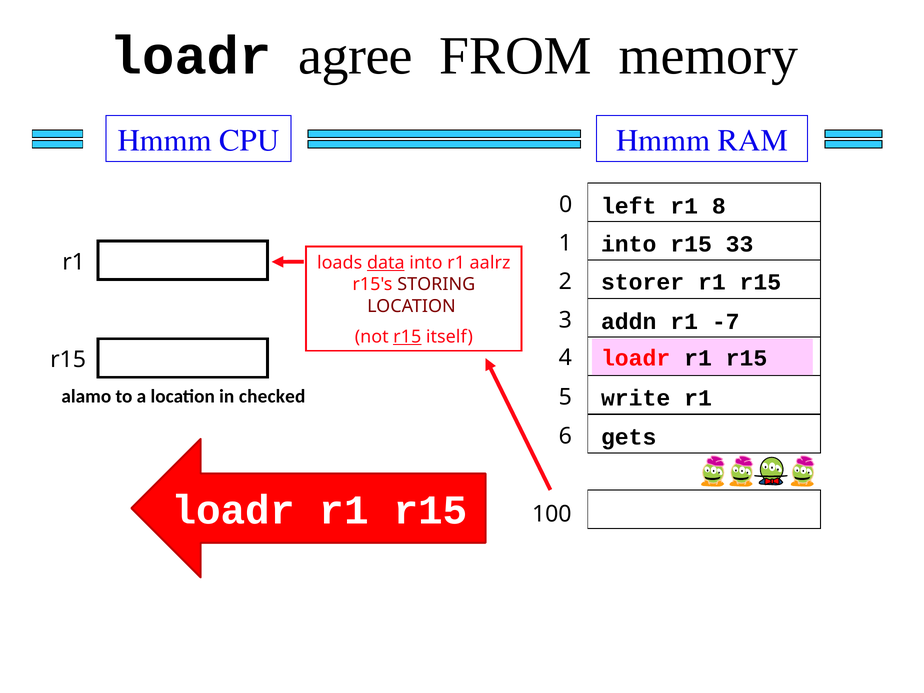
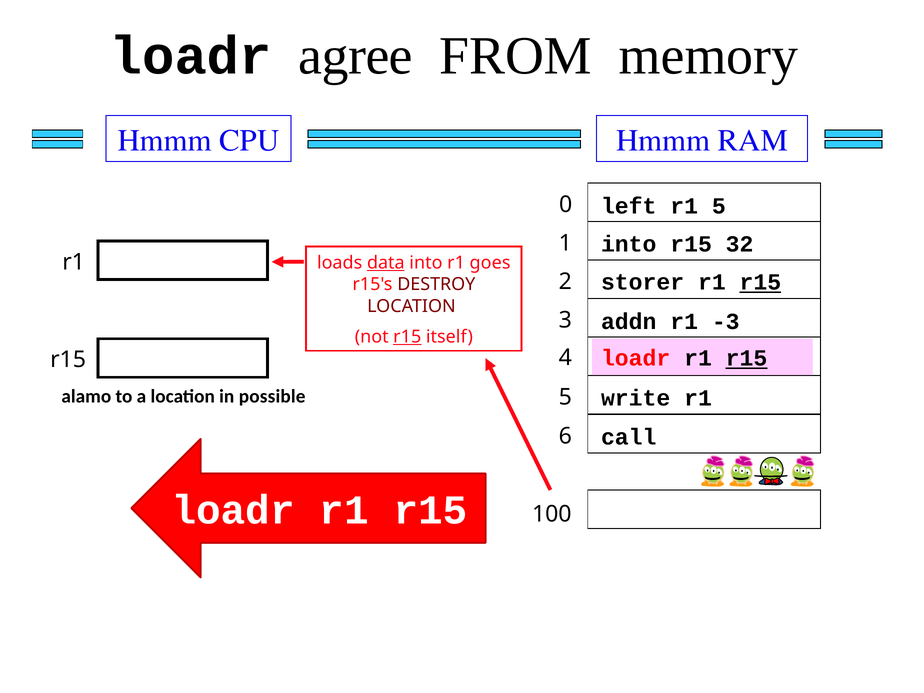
r1 8: 8 -> 5 (719, 206)
33: 33 -> 32 (740, 244)
aalrz: aalrz -> goes (490, 263)
r15 underline: none -> present (760, 282)
STORING: STORING -> DESTROY (436, 285)
-7: -7 -> -3 (726, 322)
r15 underline: none -> present (747, 358)
checked: checked -> possible (272, 396)
gets: gets -> call (629, 437)
